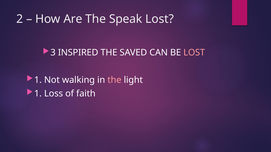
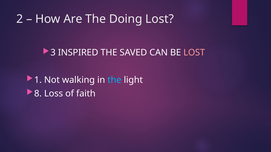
Speak: Speak -> Doing (126, 19)
the colour: pink -> light blue (114, 80)
1: 1 -> 8 (38, 94)
